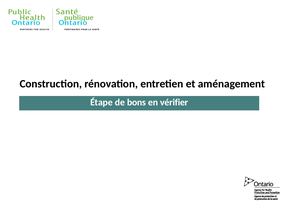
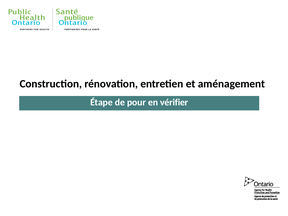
bons: bons -> pour (136, 102)
